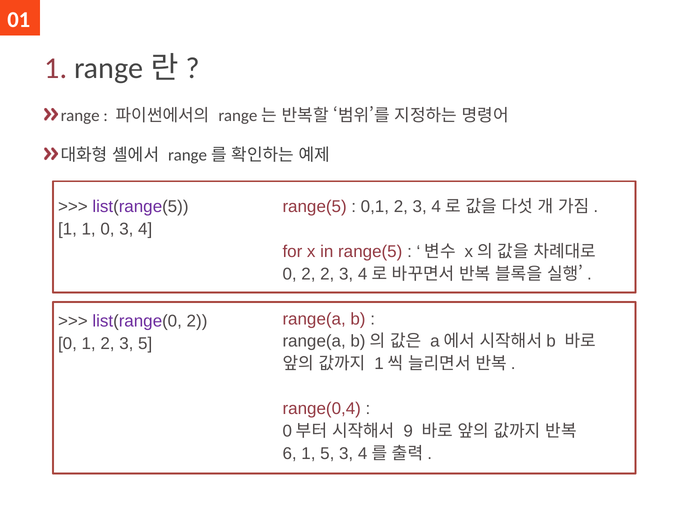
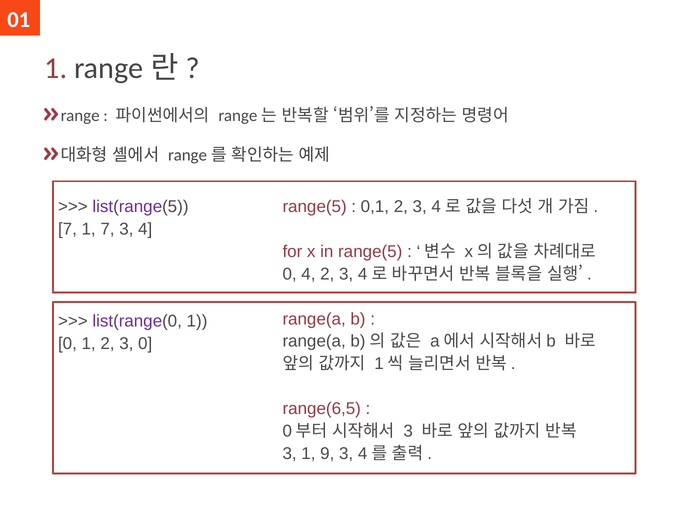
1: 1 -> 7 (67, 229)
1 0: 0 -> 7 (108, 229)
0 2: 2 -> 4 (308, 274)
list(range(0 2: 2 -> 1 (197, 321)
3 5: 5 -> 0 (145, 344)
range(0,4: range(0,4 -> range(6,5 (322, 409)
9: 9 -> 3 (408, 431)
6: 6 -> 3 (290, 454)
1 5: 5 -> 9 (327, 454)
